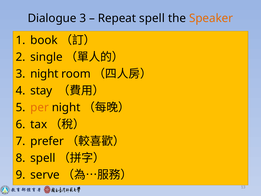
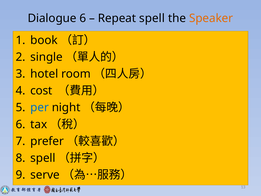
Dialogue 3: 3 -> 6 (83, 18)
night: night -> hotel (44, 74)
stay: stay -> cost (41, 91)
per colour: orange -> blue (40, 107)
